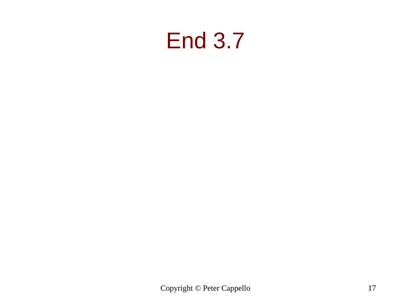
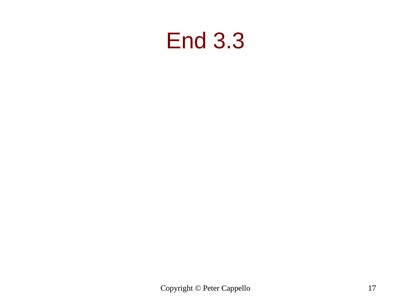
3.7: 3.7 -> 3.3 (229, 41)
